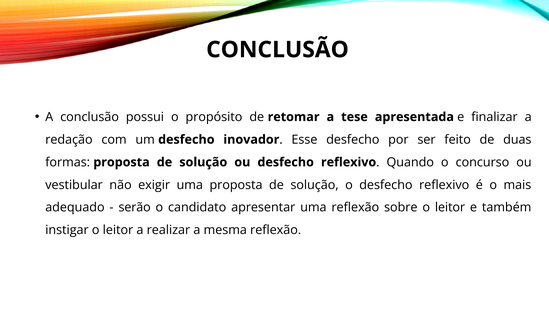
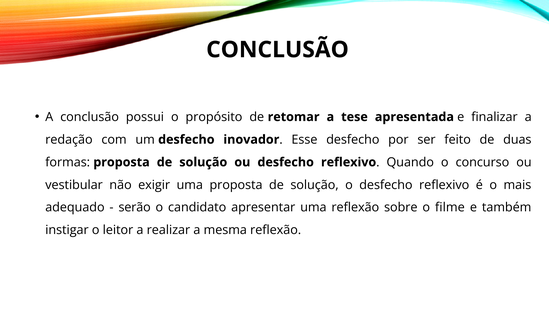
sobre o leitor: leitor -> filme (450, 207)
